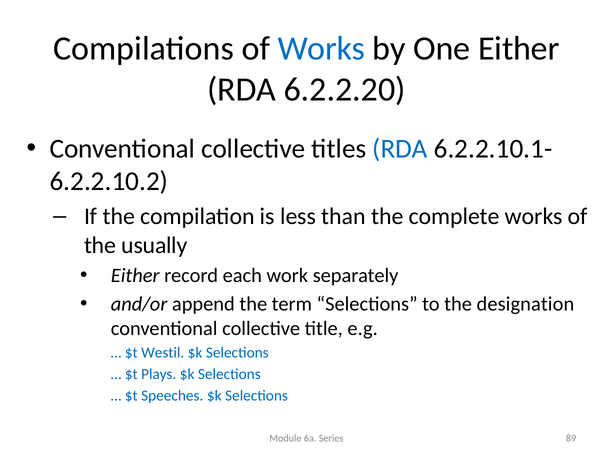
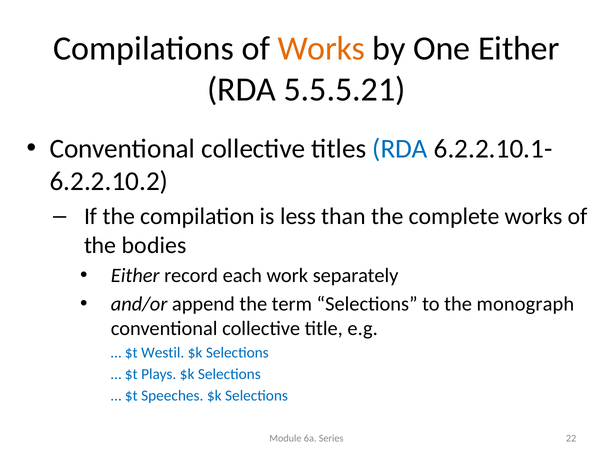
Works colour: blue -> orange (321, 49)
6.2.2.20: 6.2.2.20 -> 5.5.5.21 (345, 89)
usually: usually -> bodies (154, 246)
designation: designation -> monograph (525, 305)
89: 89 -> 22 (571, 439)
